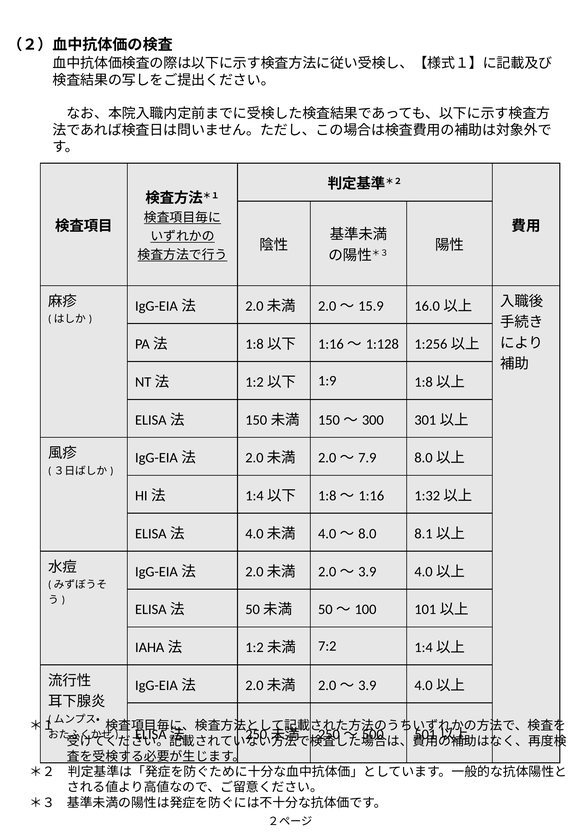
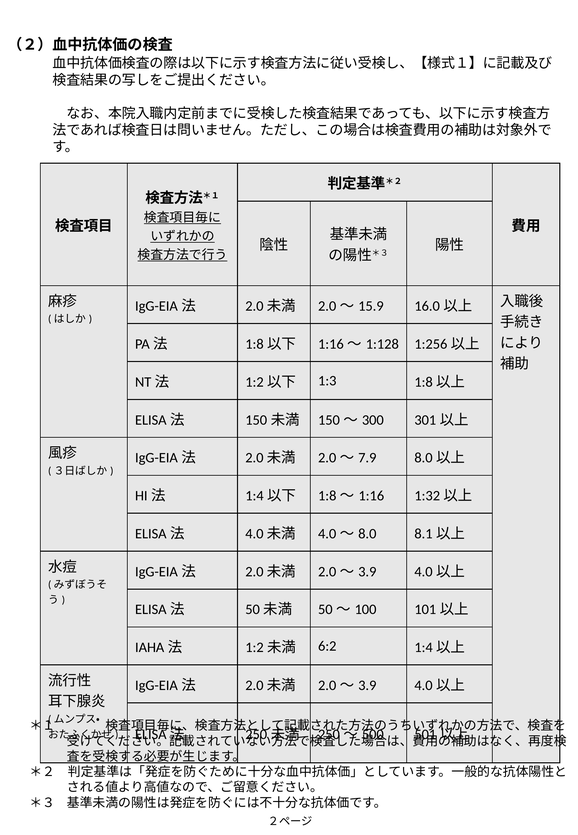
1:9: 1:9 -> 1:3 (327, 381)
7:2: 7:2 -> 6:2 (327, 646)
